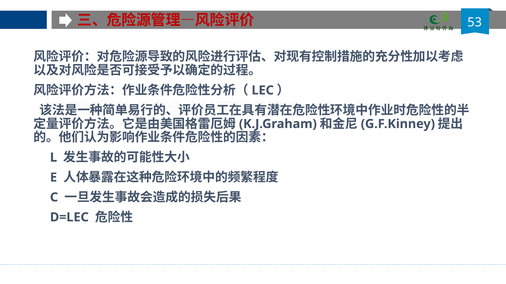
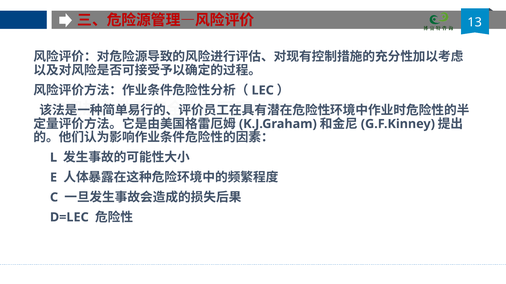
53: 53 -> 13 (475, 23)
